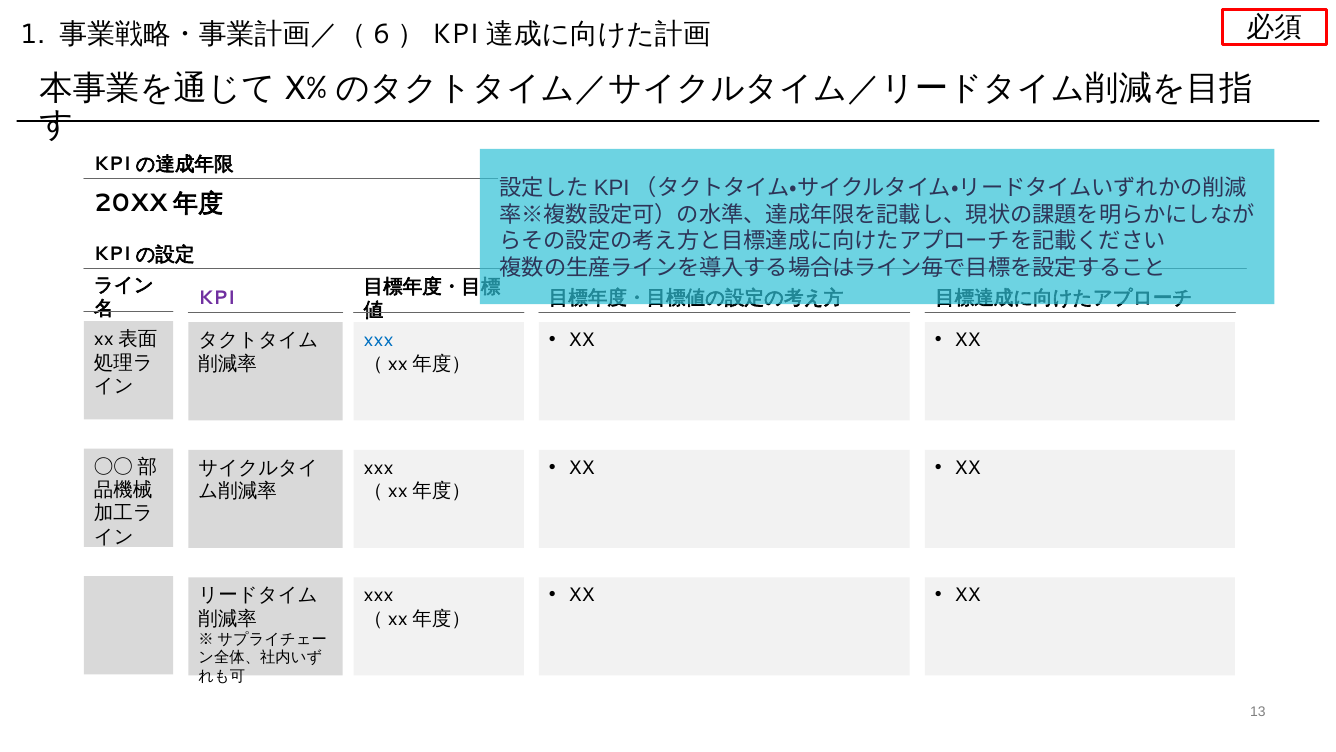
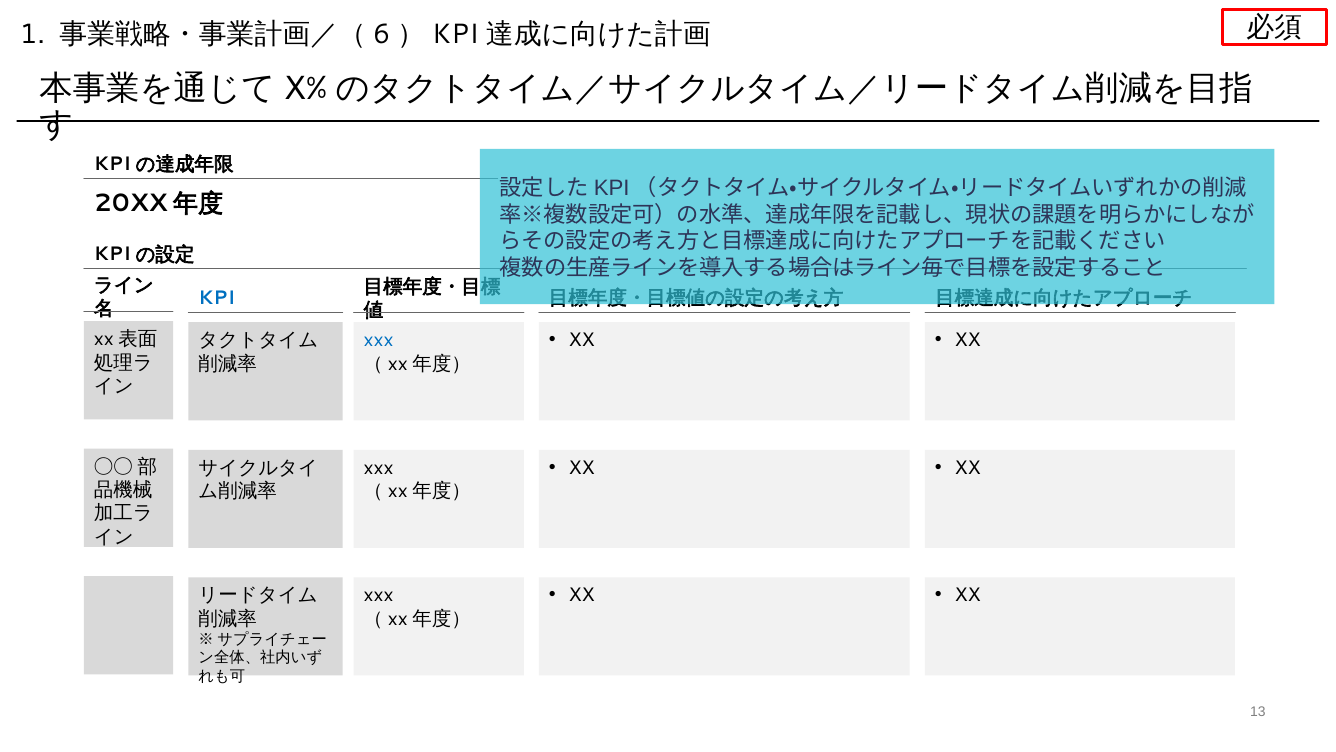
KPI colour: purple -> blue (217, 298)
